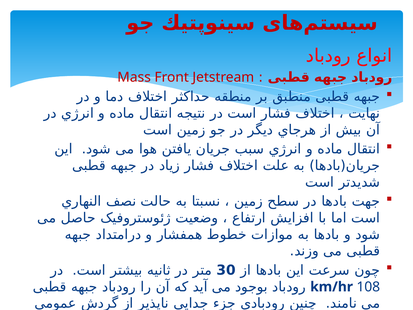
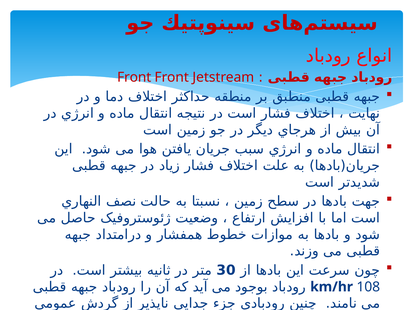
Mass: Mass -> Front (134, 77)
